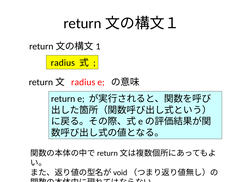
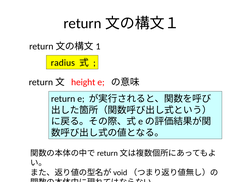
radius: radius -> height (83, 82)
